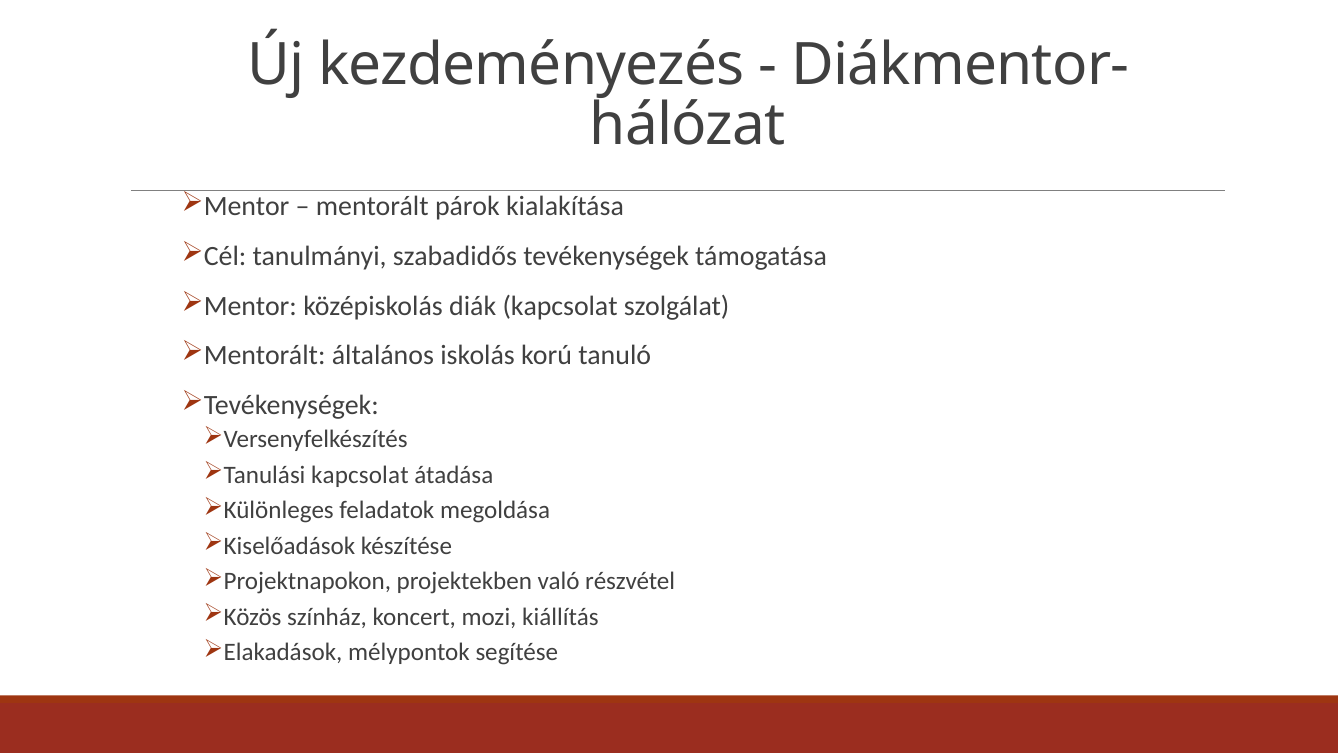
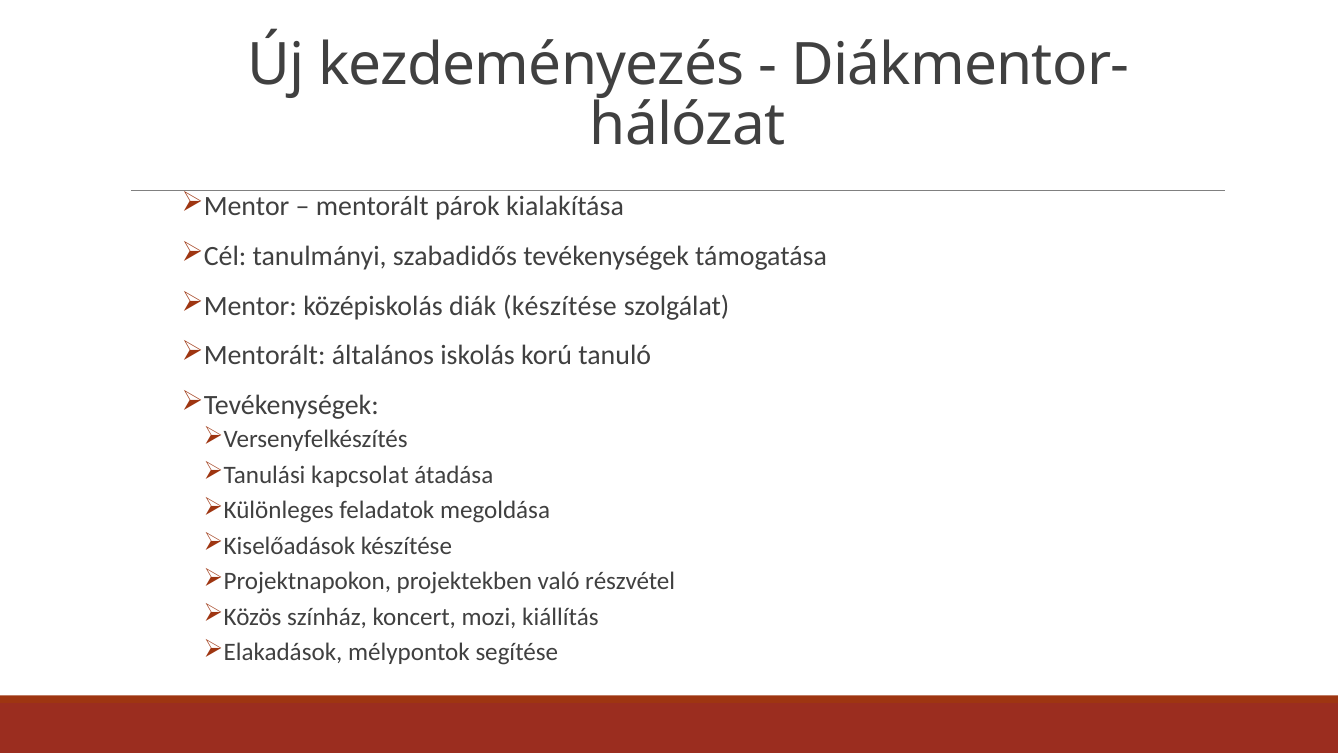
diák kapcsolat: kapcsolat -> készítése (560, 306)
